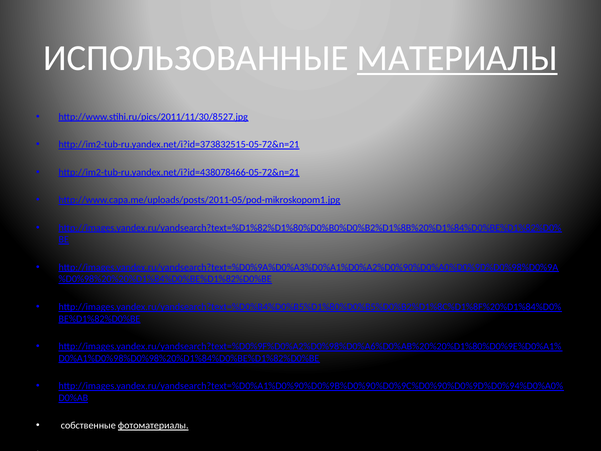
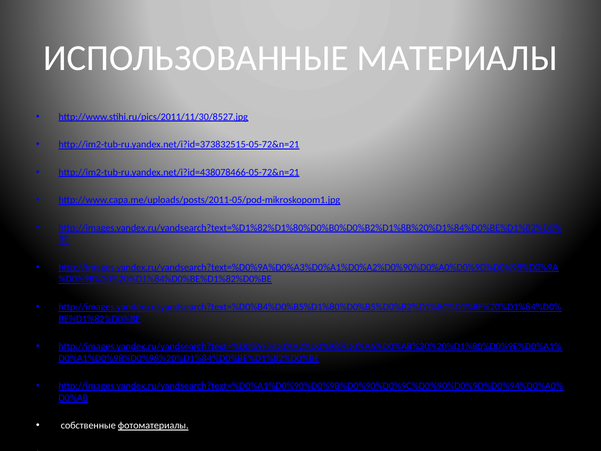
МАТЕРИАЛЫ underline: present -> none (457, 58)
